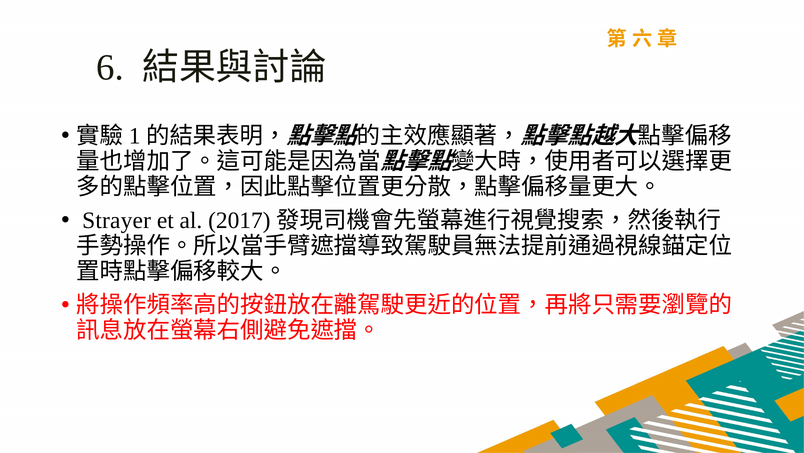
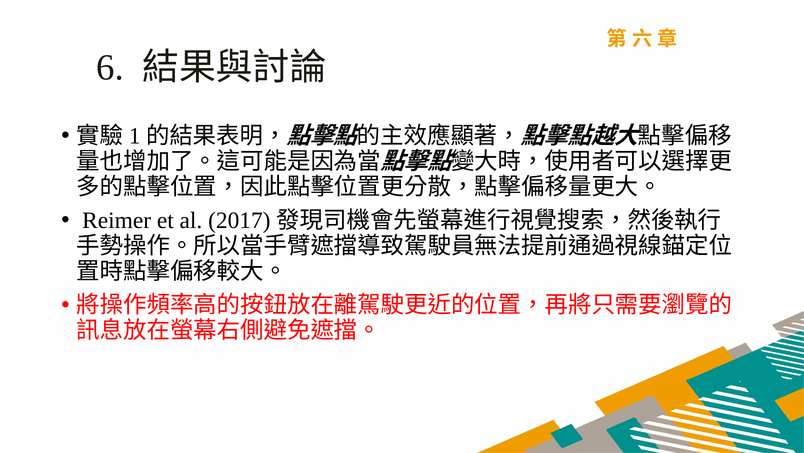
Strayer: Strayer -> Reimer (117, 220)
